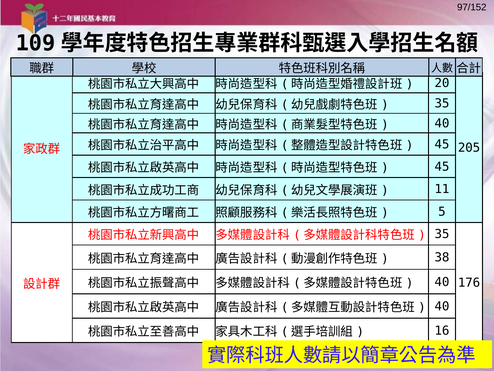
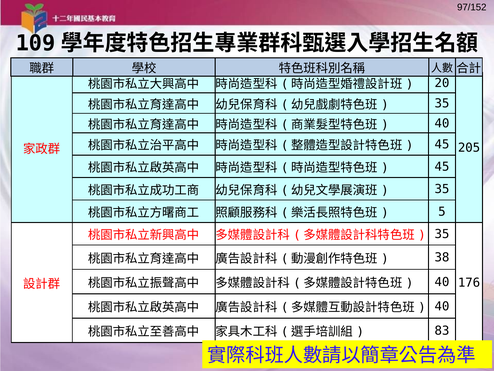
11: 11 -> 35 (442, 189)
16: 16 -> 83 (442, 330)
